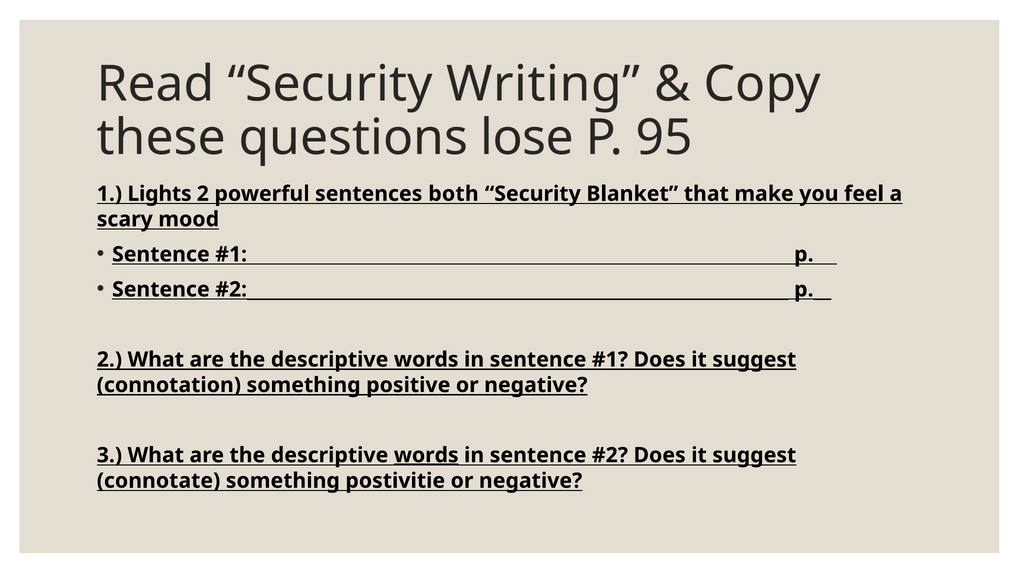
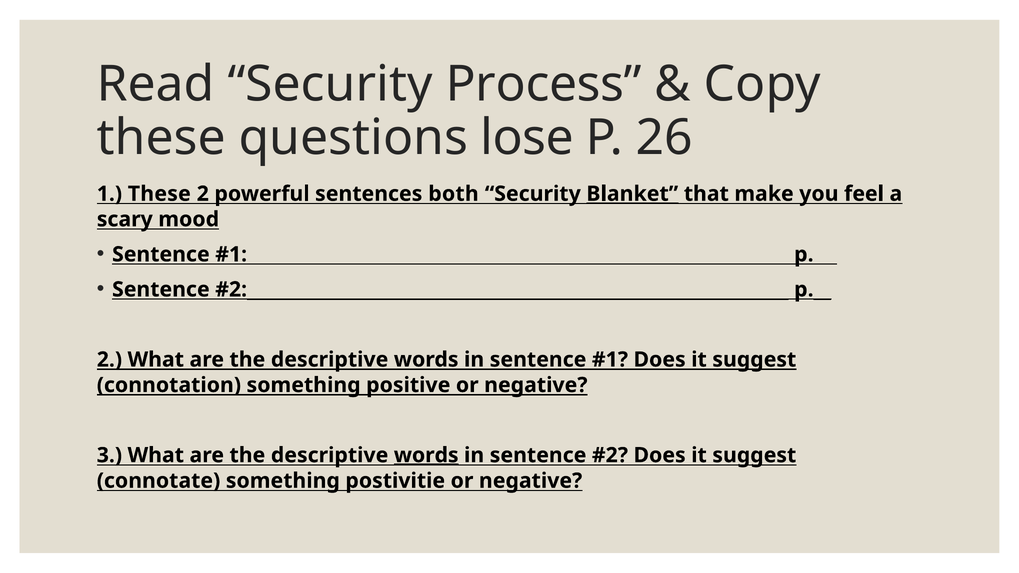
Writing: Writing -> Process (544, 84)
95: 95 -> 26 (664, 138)
1 Lights: Lights -> These (159, 194)
Blanket underline: none -> present (632, 194)
